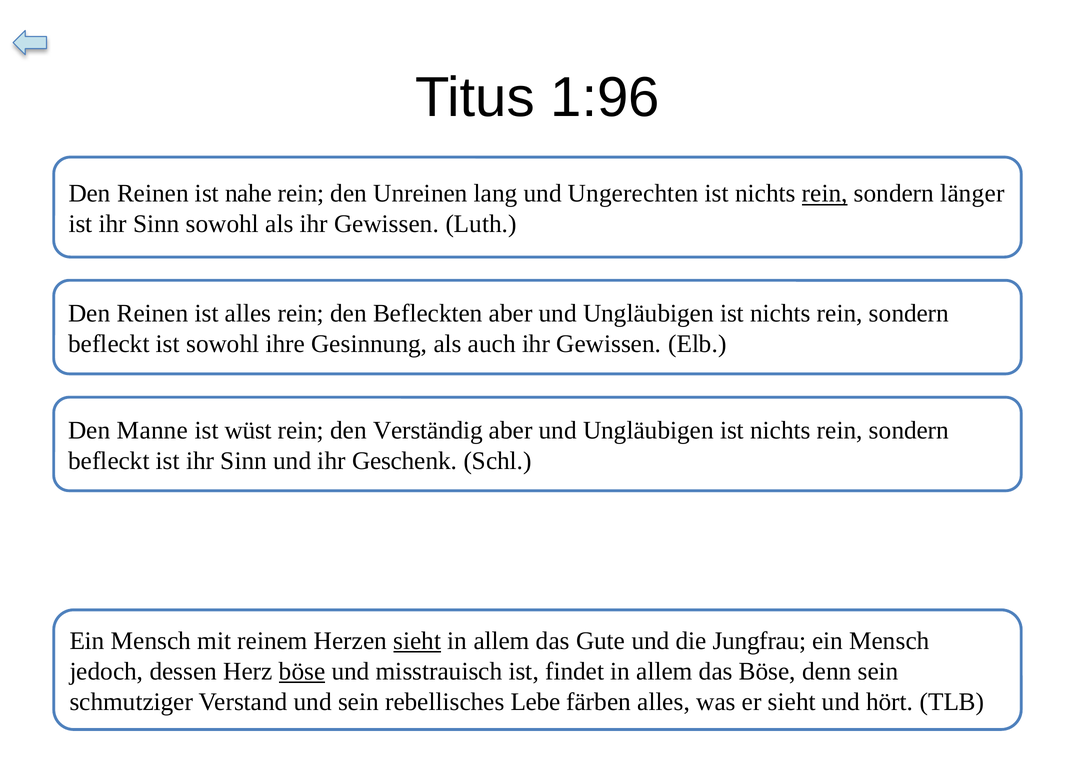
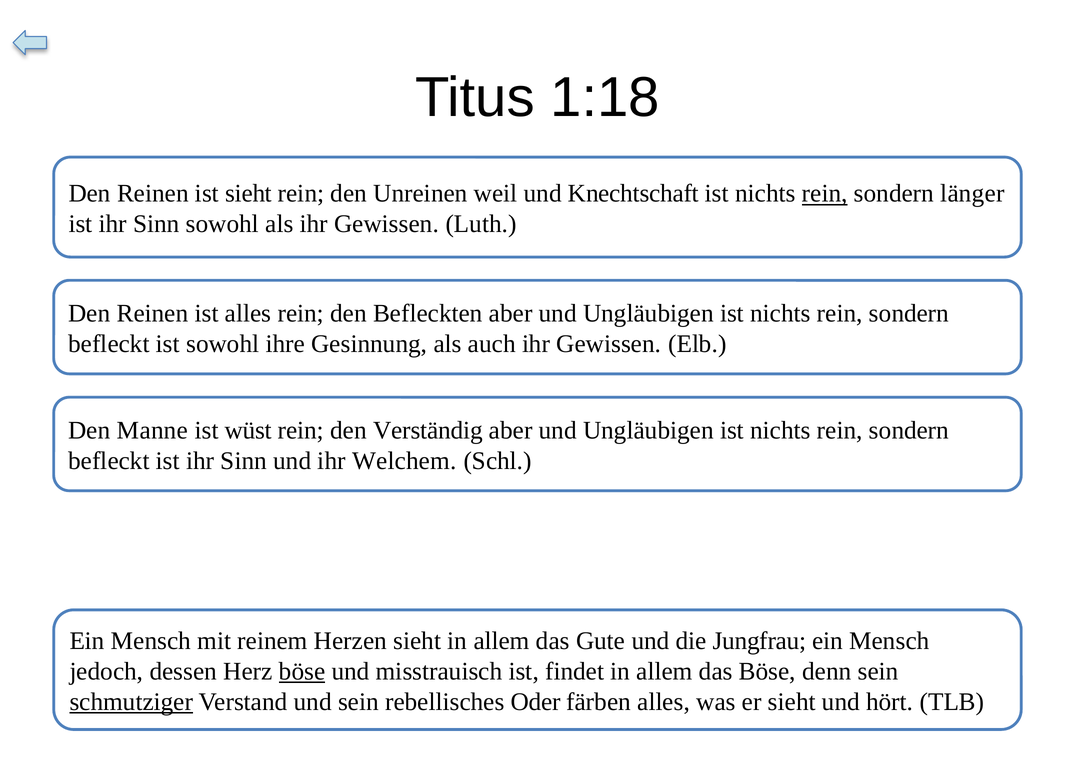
1:96: 1:96 -> 1:18 (605, 98)
ist nahe: nahe -> sieht (249, 194)
lang: lang -> weil (496, 194)
Ungerechten: Ungerechten -> Knechtschaft (633, 194)
Geschenk: Geschenk -> Welchem (404, 461)
sieht underline: present -> none (417, 641)
schmutziger underline: none -> present (131, 702)
Lebe: Lebe -> Oder (536, 702)
